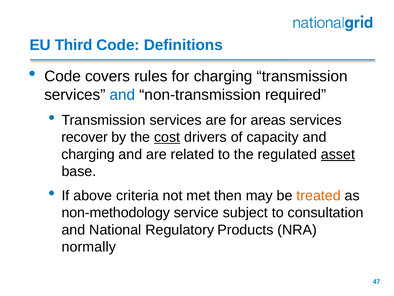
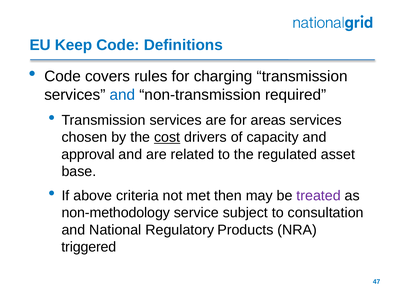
Third: Third -> Keep (74, 45)
recover: recover -> chosen (84, 137)
charging: charging -> approval (88, 154)
asset underline: present -> none (338, 154)
treated colour: orange -> purple (319, 195)
normally: normally -> triggered (89, 247)
